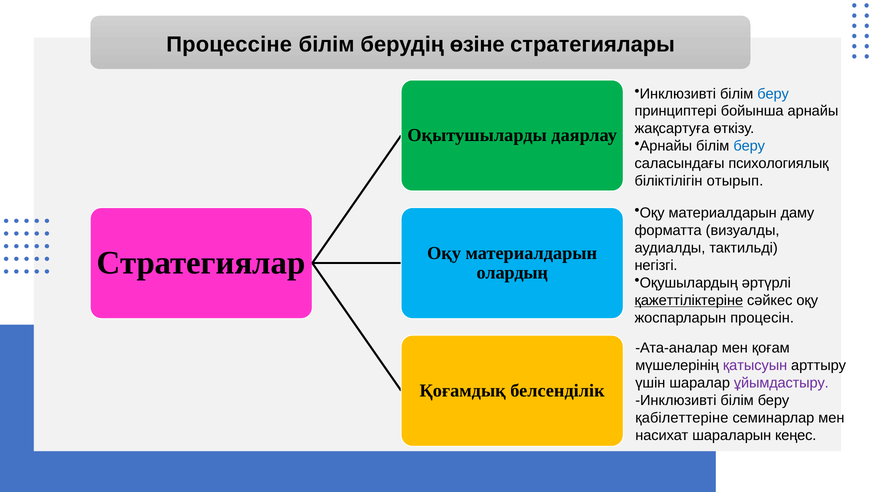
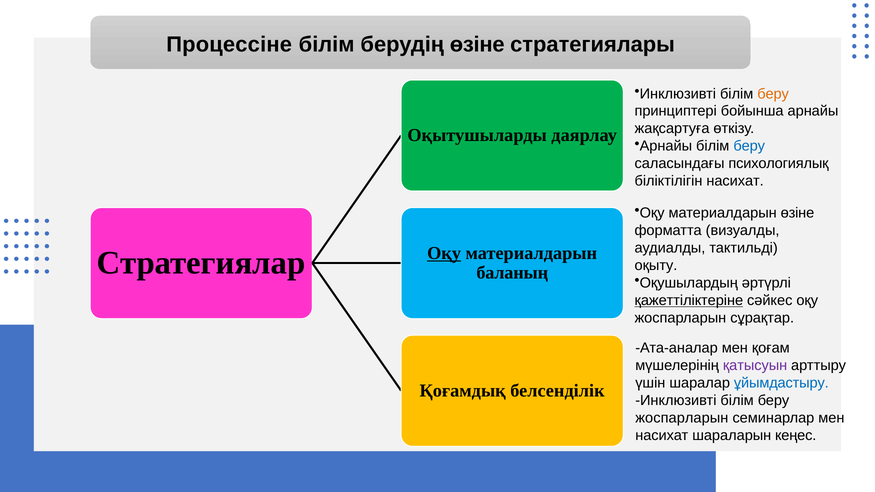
беру colour: blue -> orange (773, 94)
біліктілігін отырып: отырып -> насихат (735, 181)
материалдарын даму: даму -> өзіне (797, 213)
Оқу underline: none -> present (444, 253)
негізгі: негізгі -> оқыту (656, 266)
олардың: олардың -> баланың (512, 273)
процесін: процесін -> сұрақтар (762, 318)
ұйымдастыру colour: purple -> blue (781, 383)
қабілеттеріне: қабілеттеріне -> жоспарларын (682, 418)
